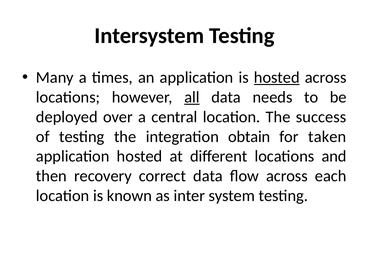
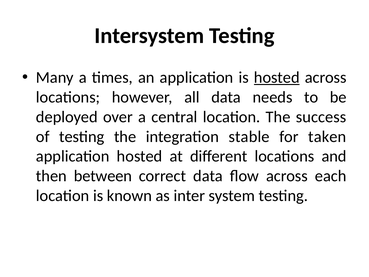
all underline: present -> none (192, 97)
obtain: obtain -> stable (249, 136)
recovery: recovery -> between (103, 176)
